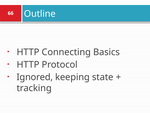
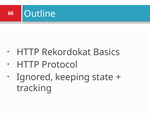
Connecting: Connecting -> Rekordokat (66, 52)
